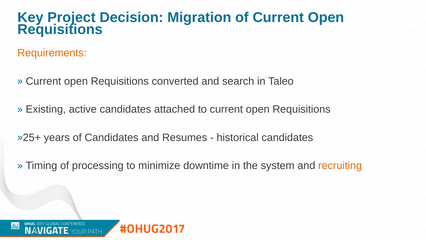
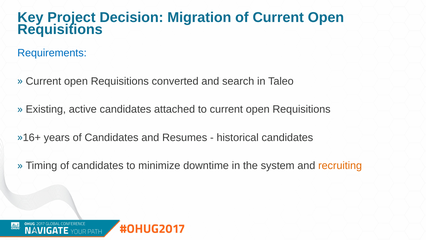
Requirements colour: orange -> blue (52, 53)
25+: 25+ -> 16+ (32, 137)
Timing of processing: processing -> candidates (98, 165)
